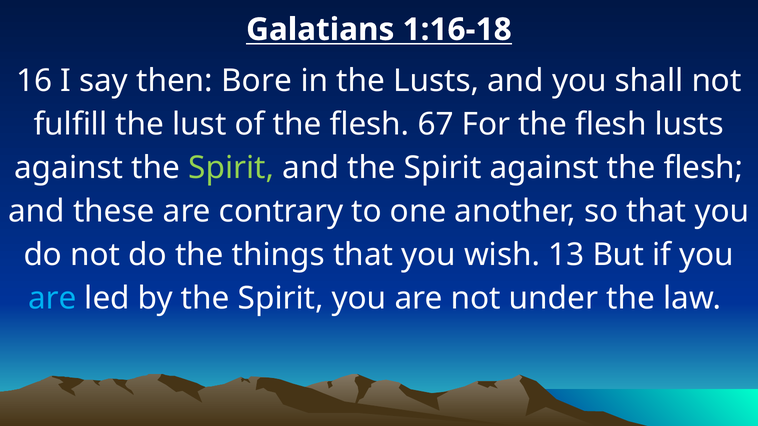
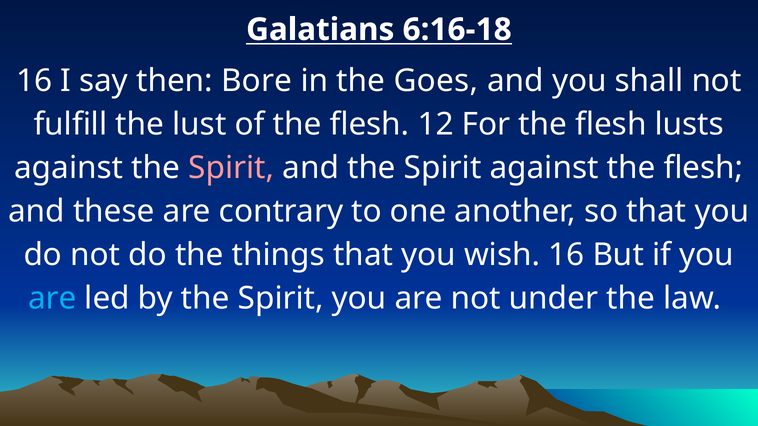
1:16-18: 1:16-18 -> 6:16-18 (457, 30)
the Lusts: Lusts -> Goes (436, 81)
67: 67 -> 12 (436, 125)
Spirit colour: light green -> pink (231, 168)
wish 13: 13 -> 16 (566, 255)
